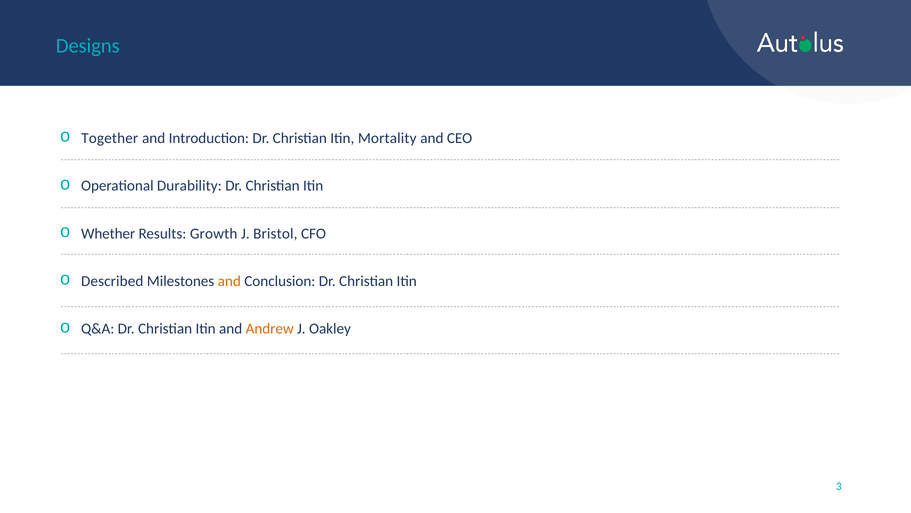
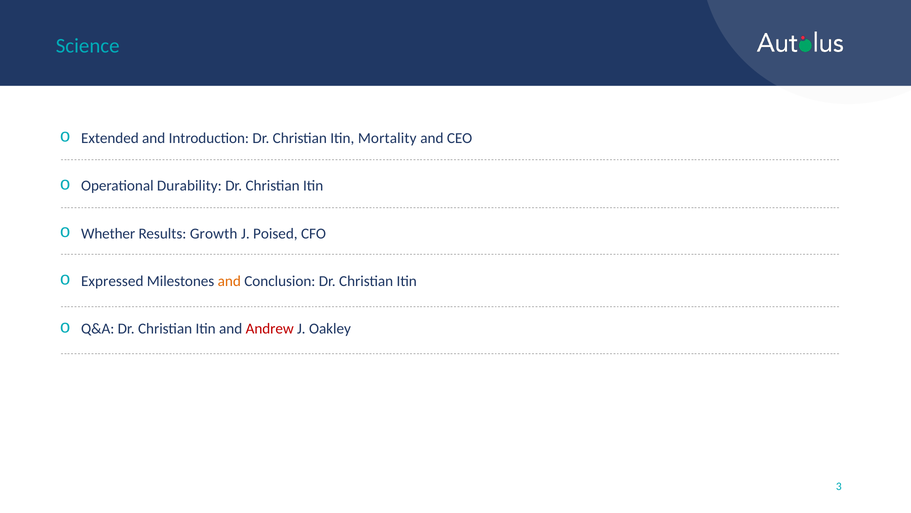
Designs: Designs -> Science (88, 46)
Together: Together -> Extended (110, 138)
Bristol: Bristol -> Poised (275, 233)
Described: Described -> Expressed (112, 281)
Andrew colour: orange -> red (270, 329)
